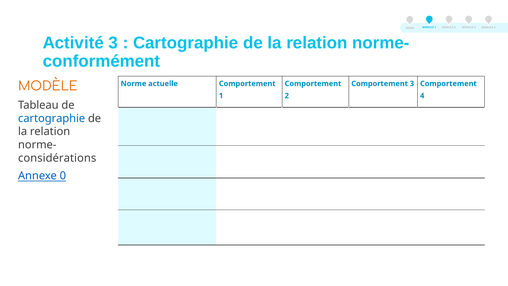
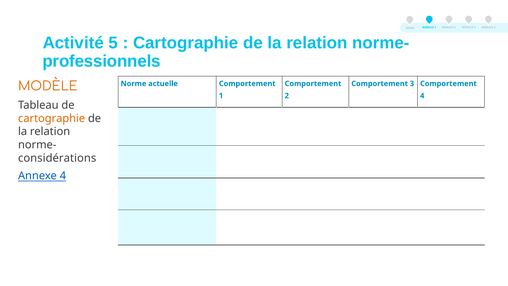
Activité 3: 3 -> 5 (113, 43)
conformément: conformément -> professionnels (102, 61)
cartographie colour: blue -> orange (52, 118)
Annexe 0: 0 -> 4 (63, 176)
